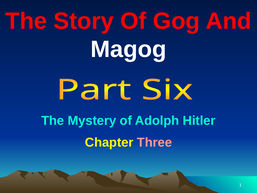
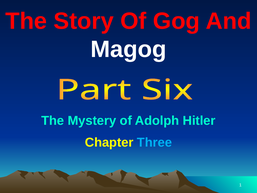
Three colour: pink -> light blue (154, 142)
